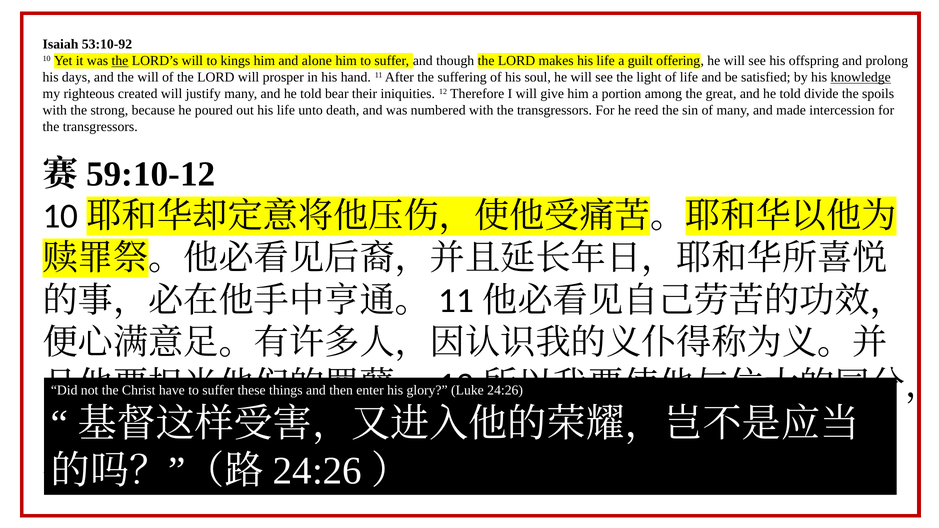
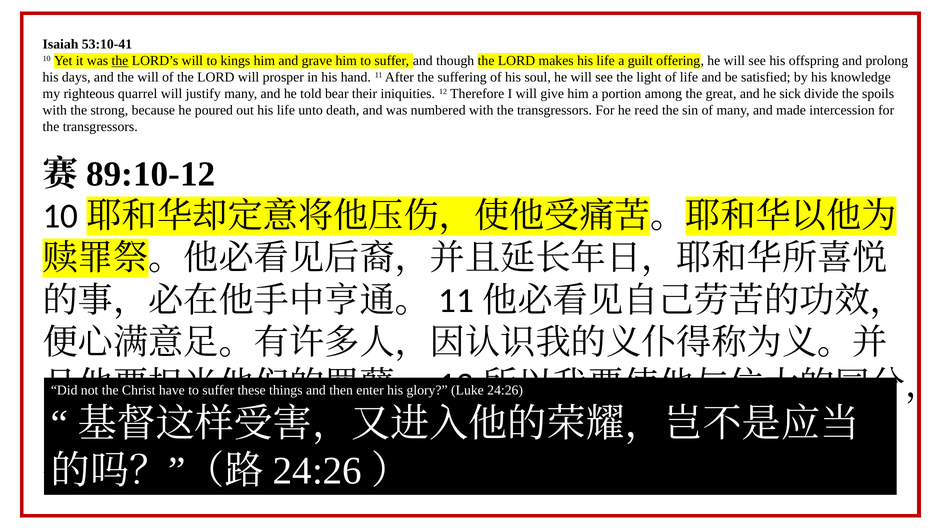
53:10-92: 53:10-92 -> 53:10-41 (107, 44)
alone: alone -> grave (317, 61)
knowledge underline: present -> none (861, 77)
created: created -> quarrel (138, 94)
great and he told: told -> sick (790, 94)
59:10-12: 59:10-12 -> 89:10-12 (151, 174)
